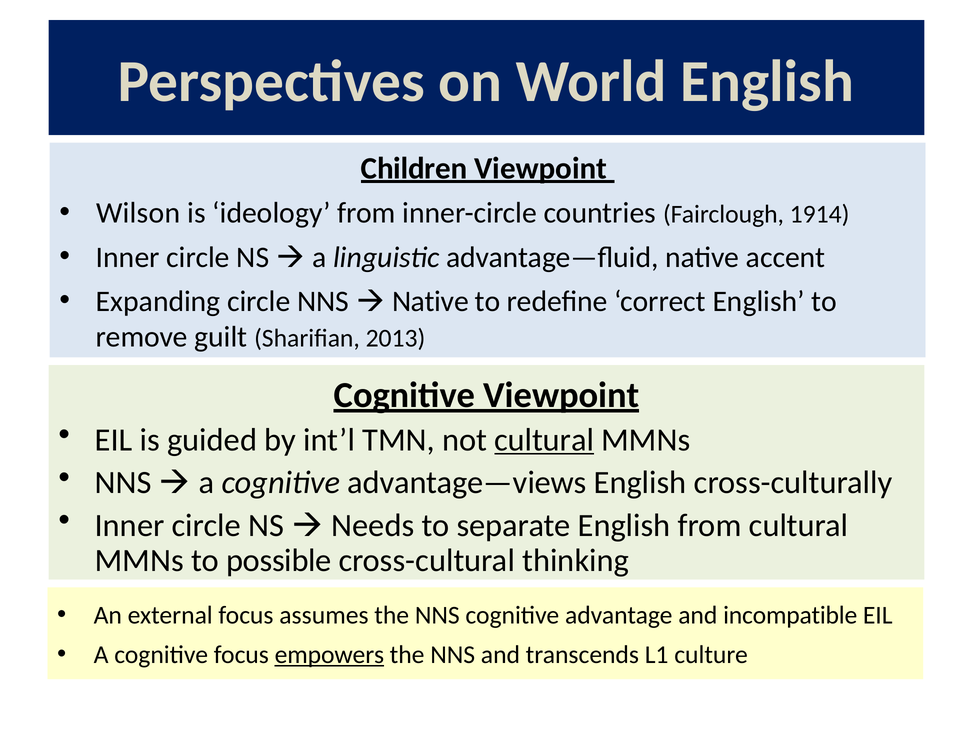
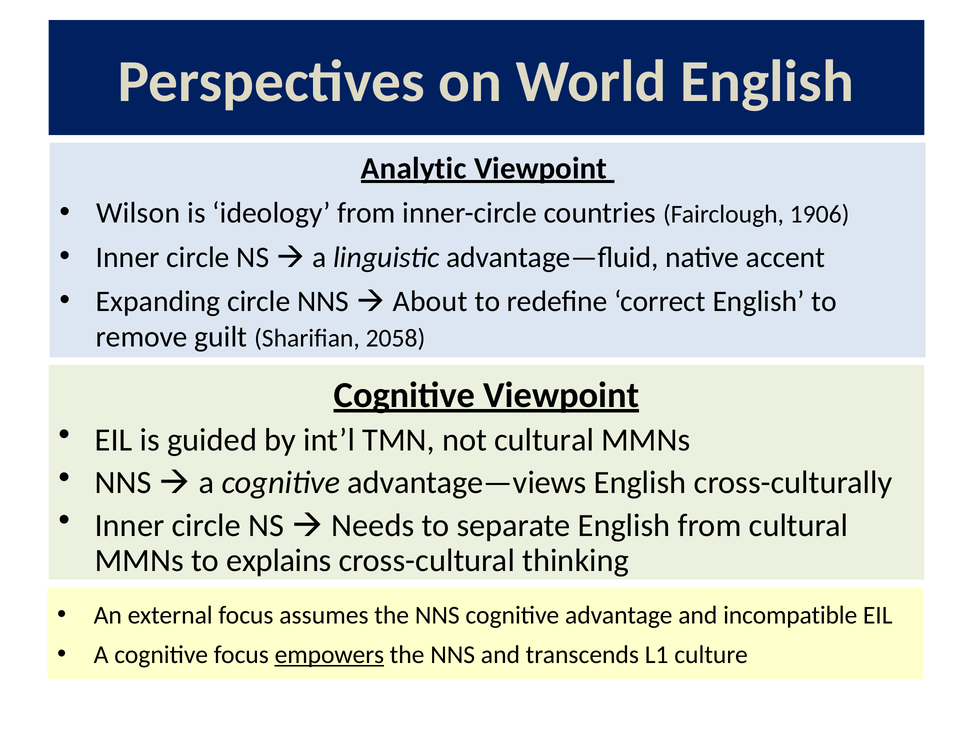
Children: Children -> Analytic (414, 168)
1914: 1914 -> 1906 (820, 214)
Native: Native -> About (430, 301)
2013: 2013 -> 2058 (395, 338)
cultural underline: present -> none (544, 440)
possible: possible -> explains (279, 560)
